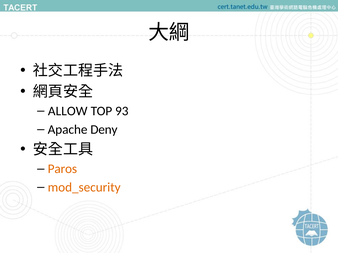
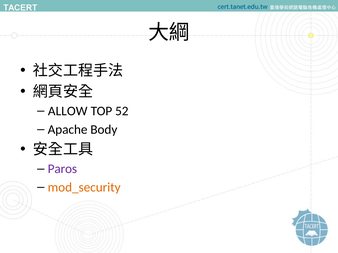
93: 93 -> 52 (122, 111)
Deny: Deny -> Body (104, 130)
Paros colour: orange -> purple (62, 169)
